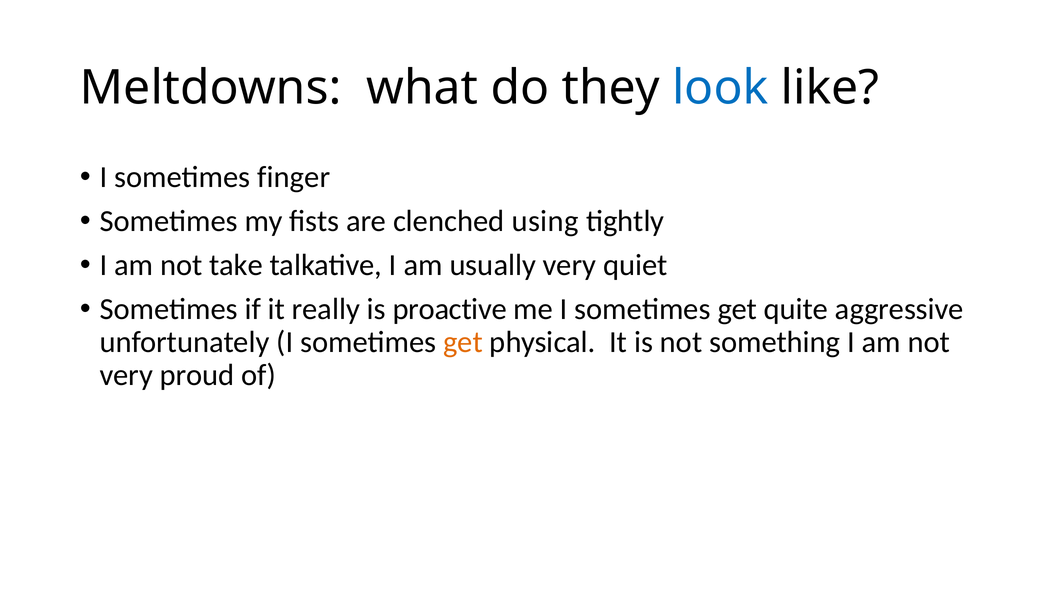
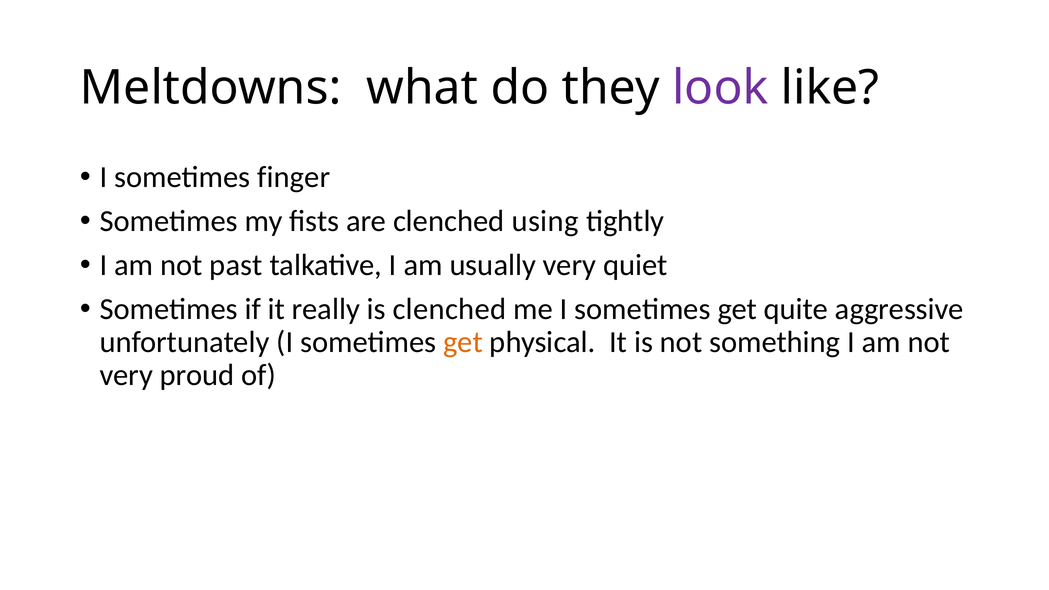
look colour: blue -> purple (720, 88)
take: take -> past (236, 265)
is proactive: proactive -> clenched (449, 309)
